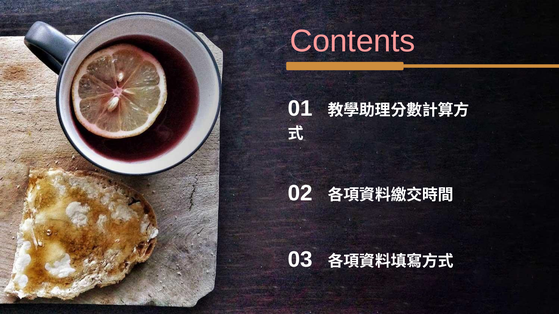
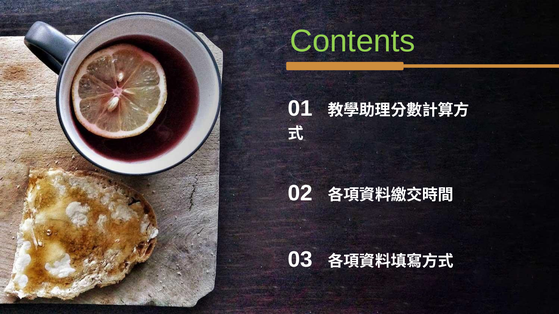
Contents colour: pink -> light green (353, 41)
